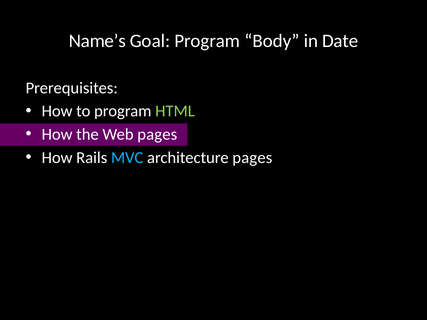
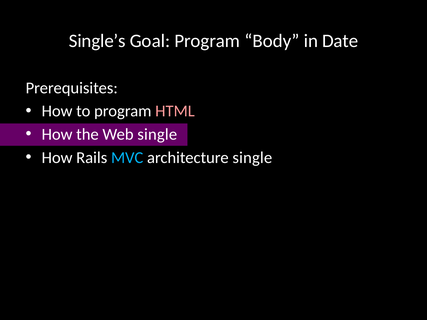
Name’s: Name’s -> Single’s (97, 41)
HTML colour: light green -> pink (175, 111)
Web pages: pages -> single (157, 135)
architecture pages: pages -> single (252, 158)
